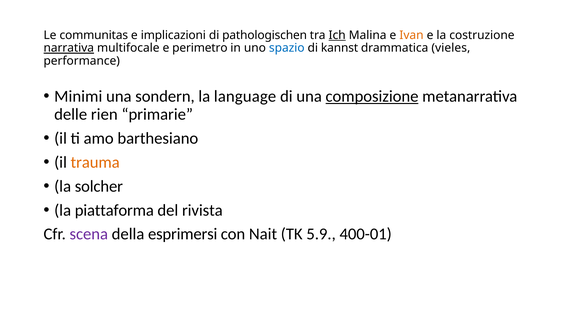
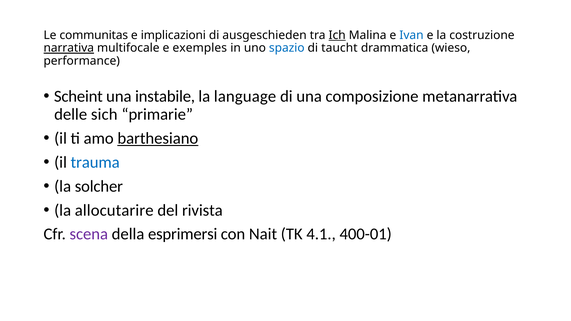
pathologischen: pathologischen -> ausgeschieden (265, 35)
Ivan colour: orange -> blue (411, 35)
perimetro: perimetro -> exemples (200, 48)
kannst: kannst -> taucht (339, 48)
vieles: vieles -> wieso (451, 48)
Minimi: Minimi -> Scheint (78, 97)
sondern: sondern -> instabile (165, 97)
composizione underline: present -> none (372, 97)
rien: rien -> sich (104, 115)
barthesiano underline: none -> present (158, 138)
trauma colour: orange -> blue (95, 162)
piattaforma: piattaforma -> allocutarire (114, 210)
5.9: 5.9 -> 4.1 (321, 234)
